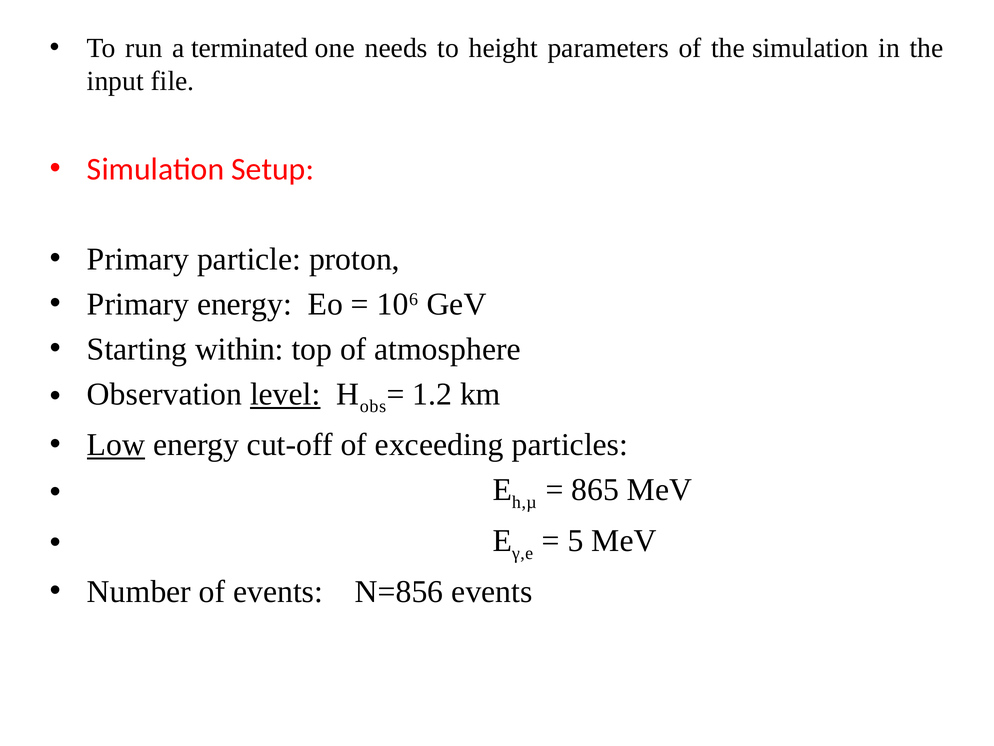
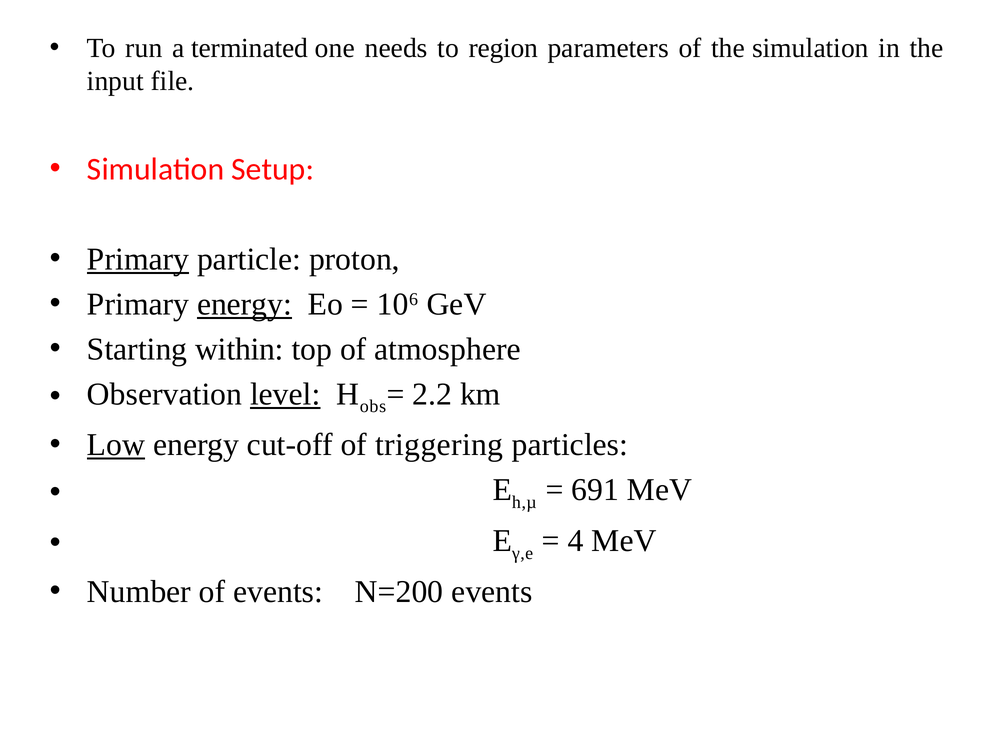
height: height -> region (503, 48)
Primary underline: none -> present (138, 259)
energy underline: none -> present (244, 304)
1.2: 1.2 -> 2.2 (432, 394)
exceeding: exceeding -> triggering (439, 445)
865: 865 -> 691 (595, 490)
5: 5 -> 4 (575, 540)
N=856: N=856 -> N=200 (399, 591)
